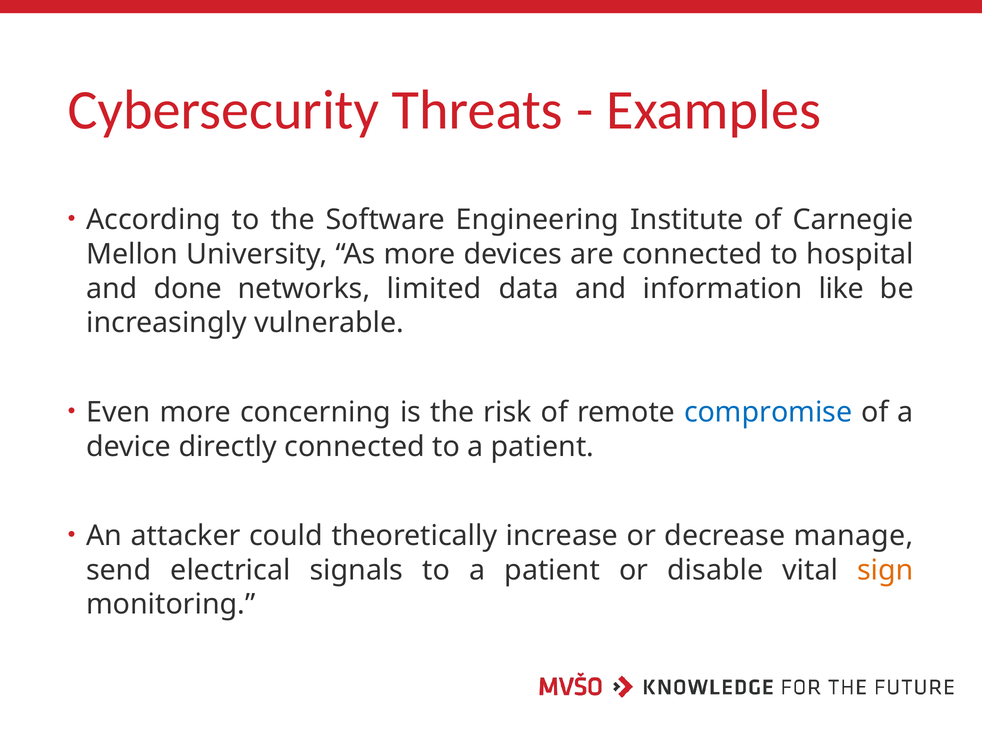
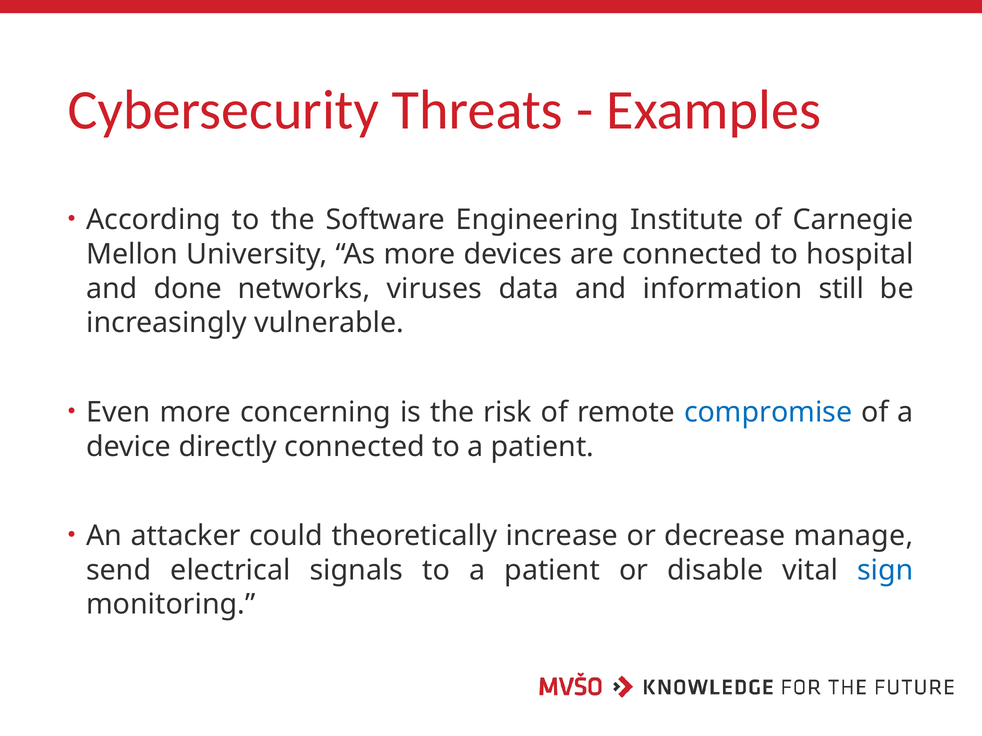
limited: limited -> viruses (434, 289)
like: like -> still (841, 289)
sign colour: orange -> blue (885, 570)
